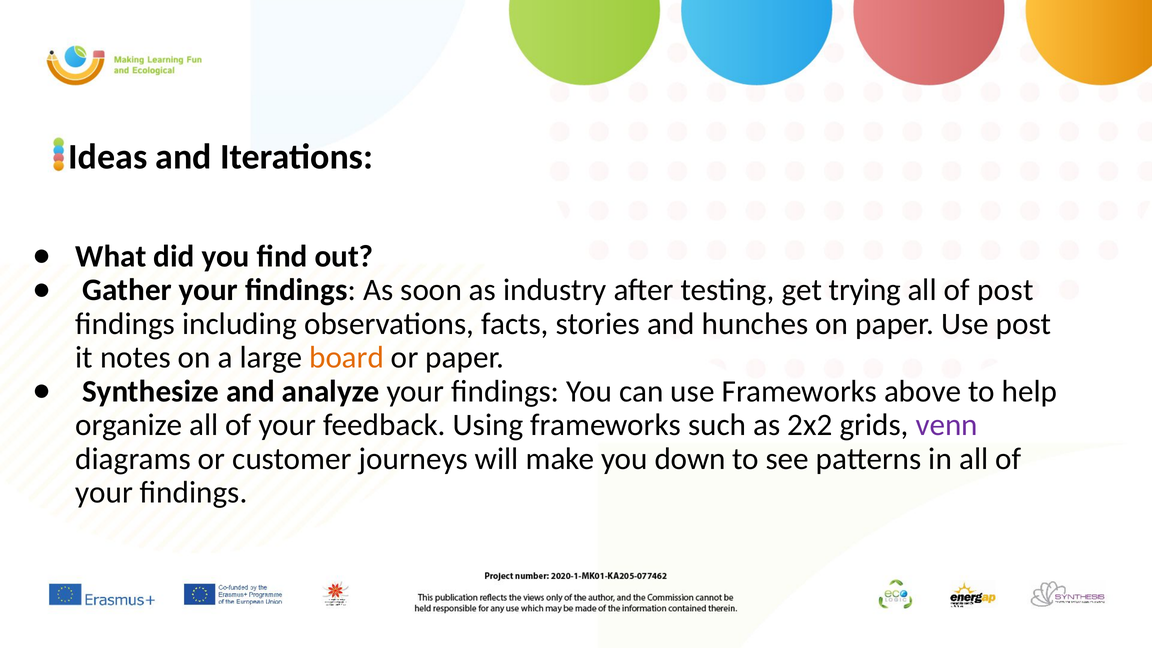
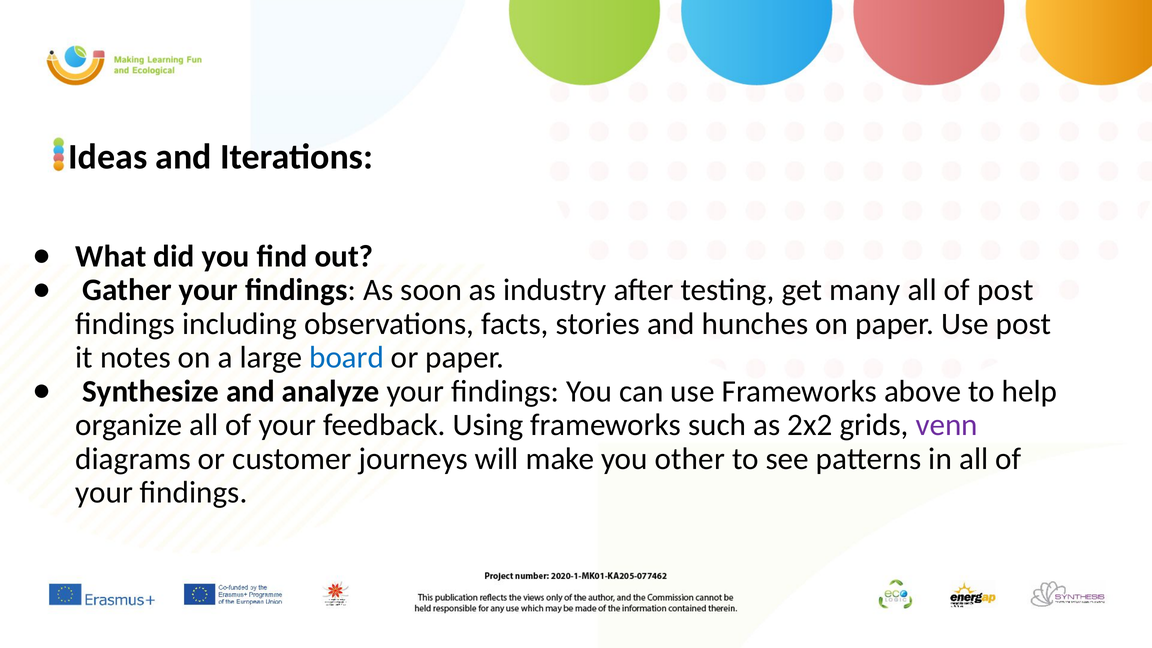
trying: trying -> many (865, 290)
board colour: orange -> blue (347, 358)
down: down -> other (690, 459)
